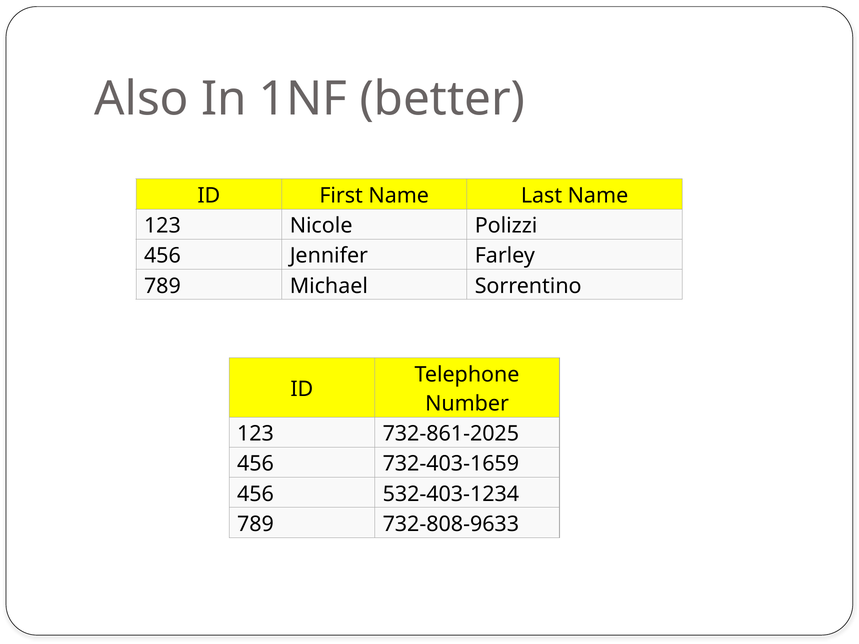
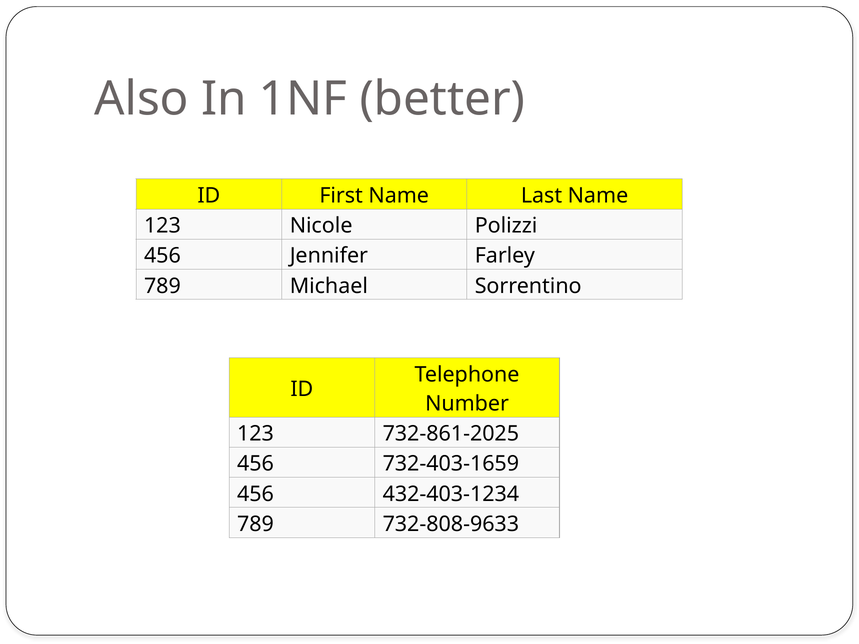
532-403-1234: 532-403-1234 -> 432-403-1234 (451, 494)
